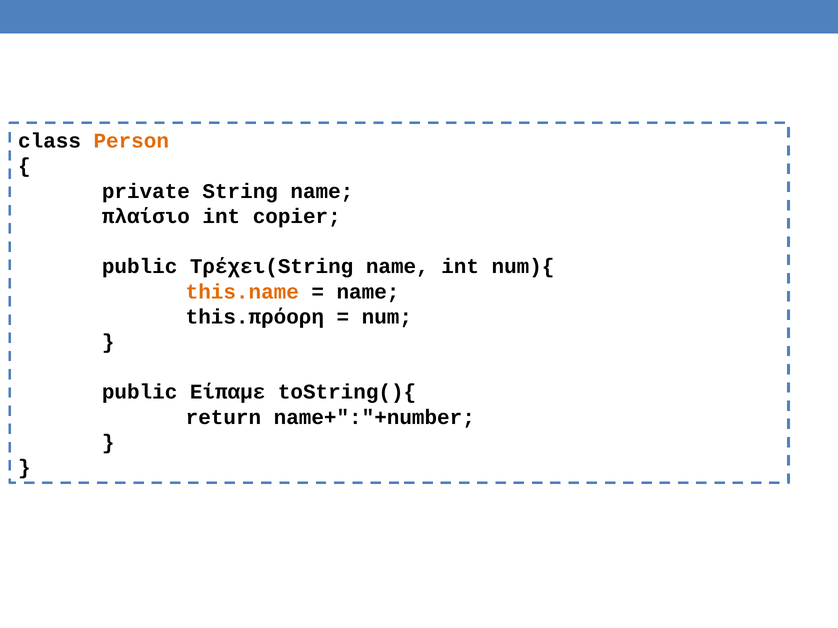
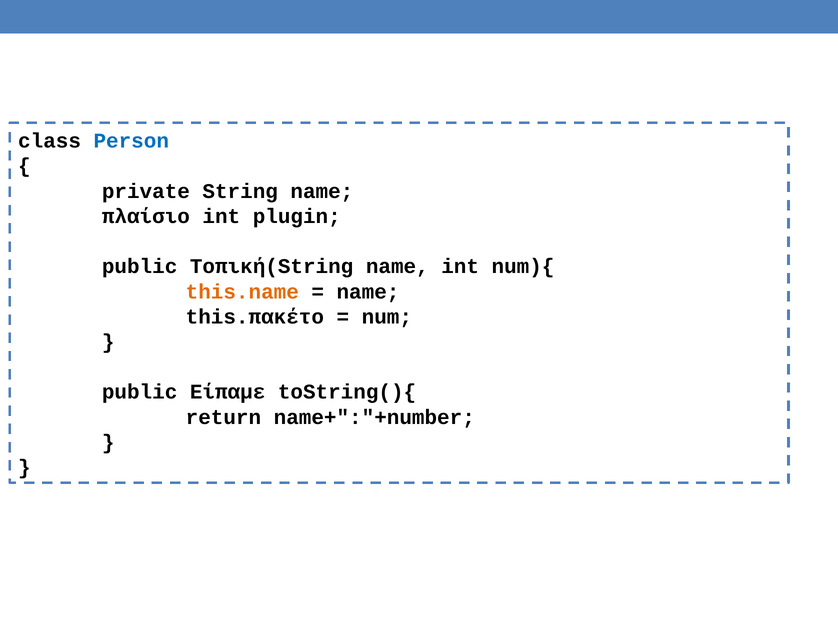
Person colour: orange -> blue (131, 141)
copier: copier -> plugin (297, 216)
Τρέχει(String: Τρέχει(String -> Τοπική(String (272, 267)
this.πρόορη: this.πρόορη -> this.πακέτο (255, 317)
